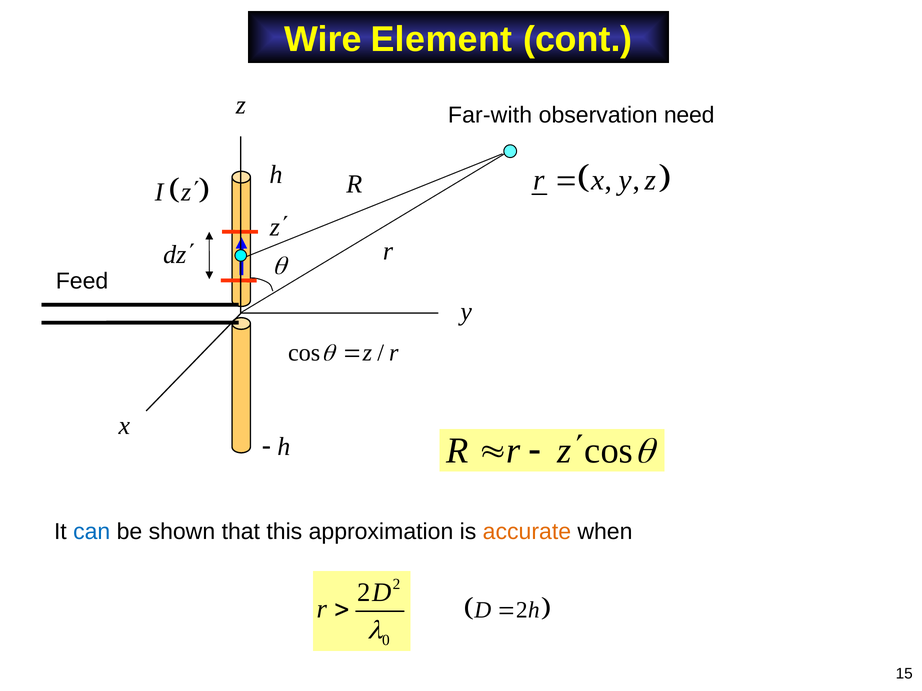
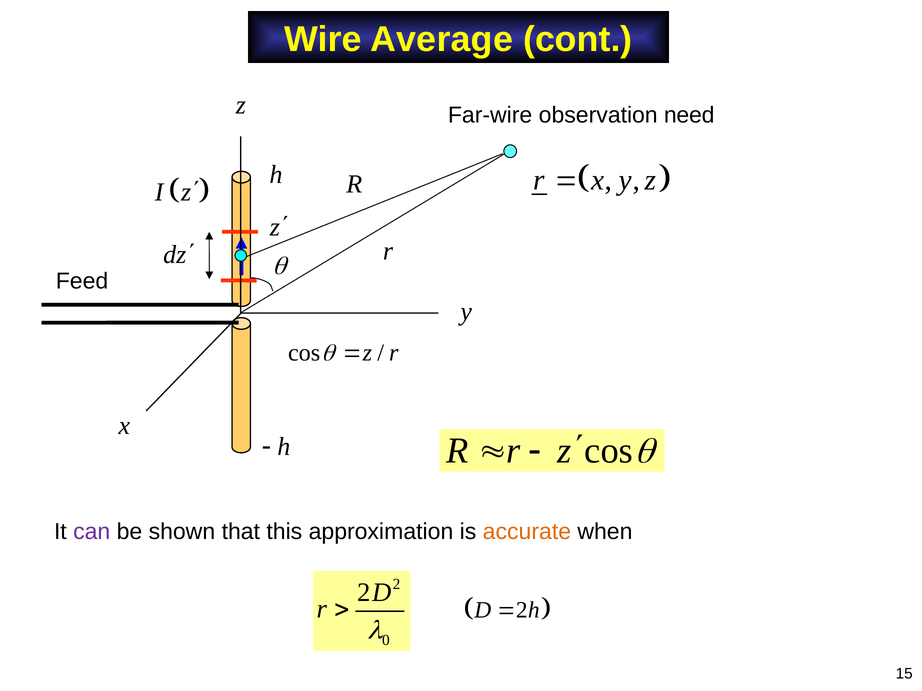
Element: Element -> Average (442, 40)
Far-with: Far-with -> Far-wire (490, 115)
can colour: blue -> purple (92, 532)
